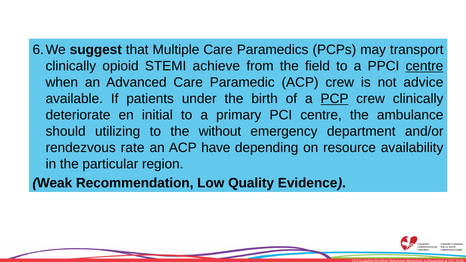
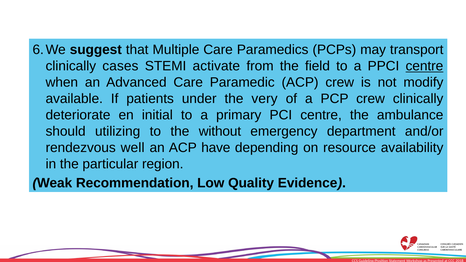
opioid: opioid -> cases (120, 66)
achieve: achieve -> activate (216, 66)
advice: advice -> modify (423, 82)
birth: birth -> very (265, 99)
PCP underline: present -> none (335, 99)
rate: rate -> well (133, 148)
